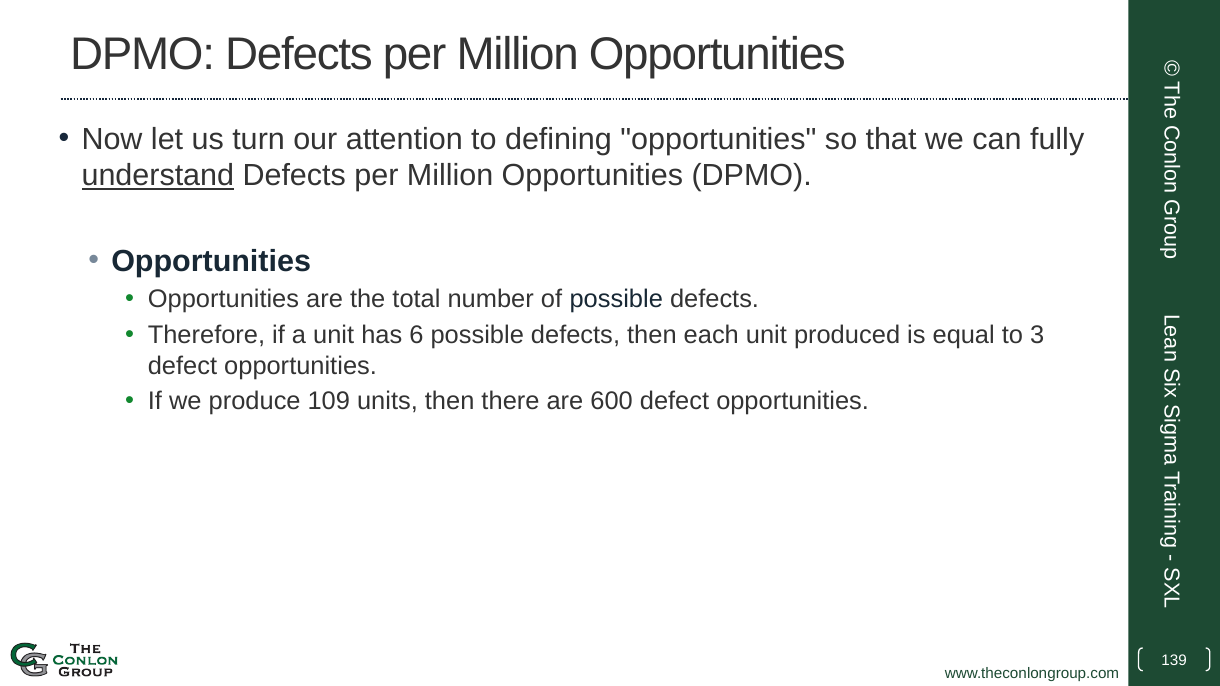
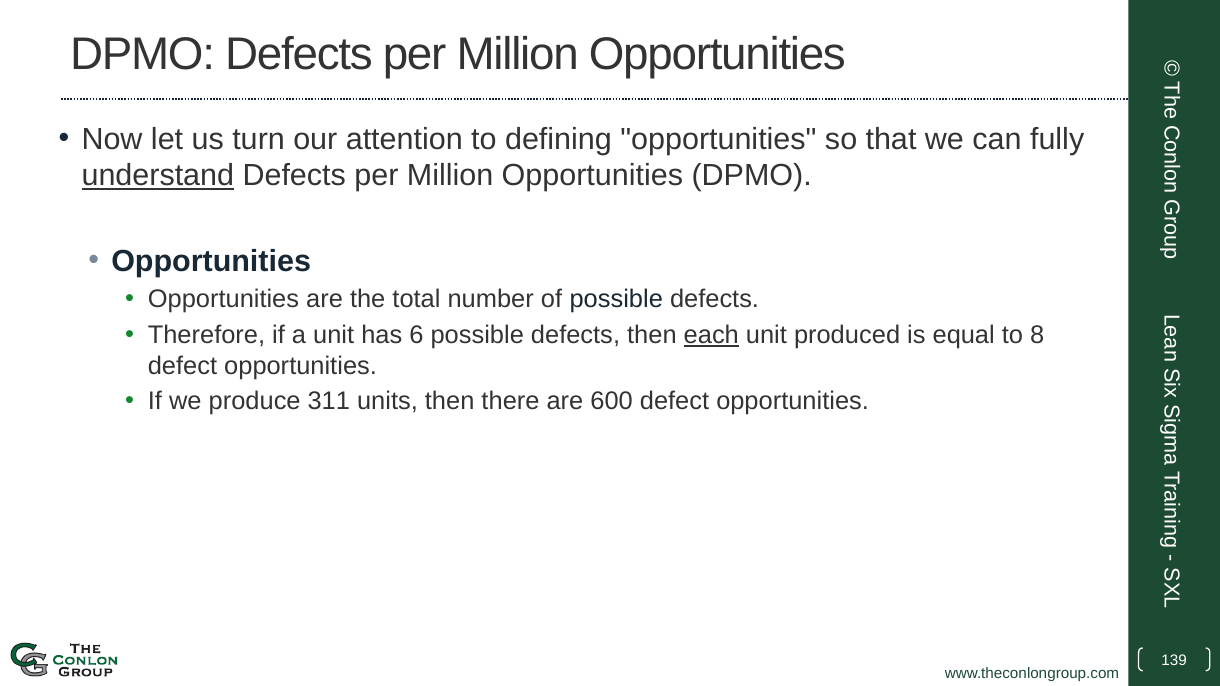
each underline: none -> present (711, 335)
3: 3 -> 8 (1037, 335)
109: 109 -> 311 (329, 401)
